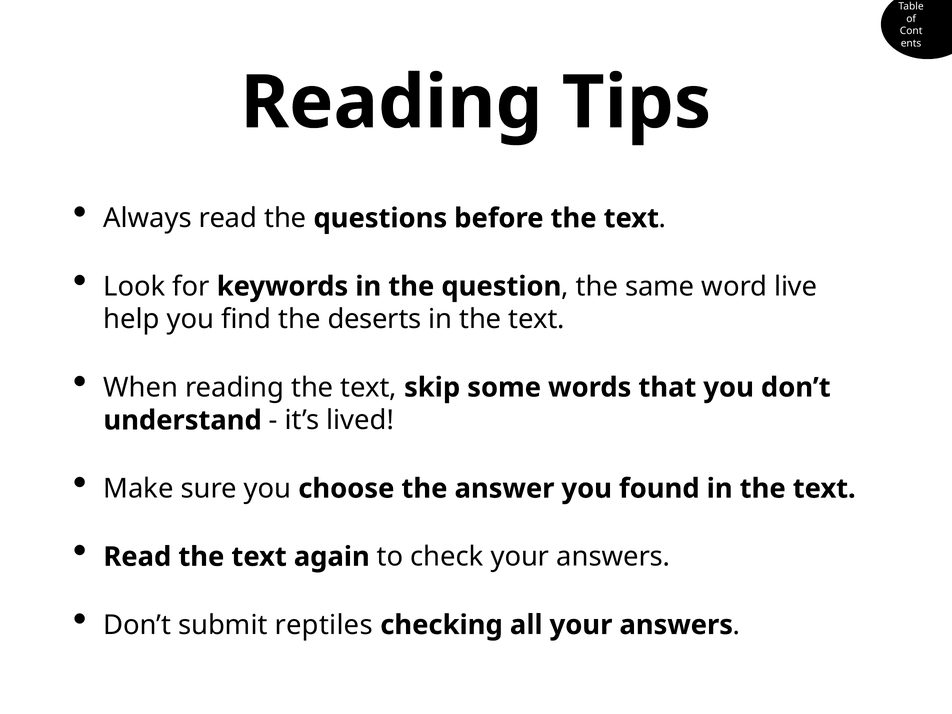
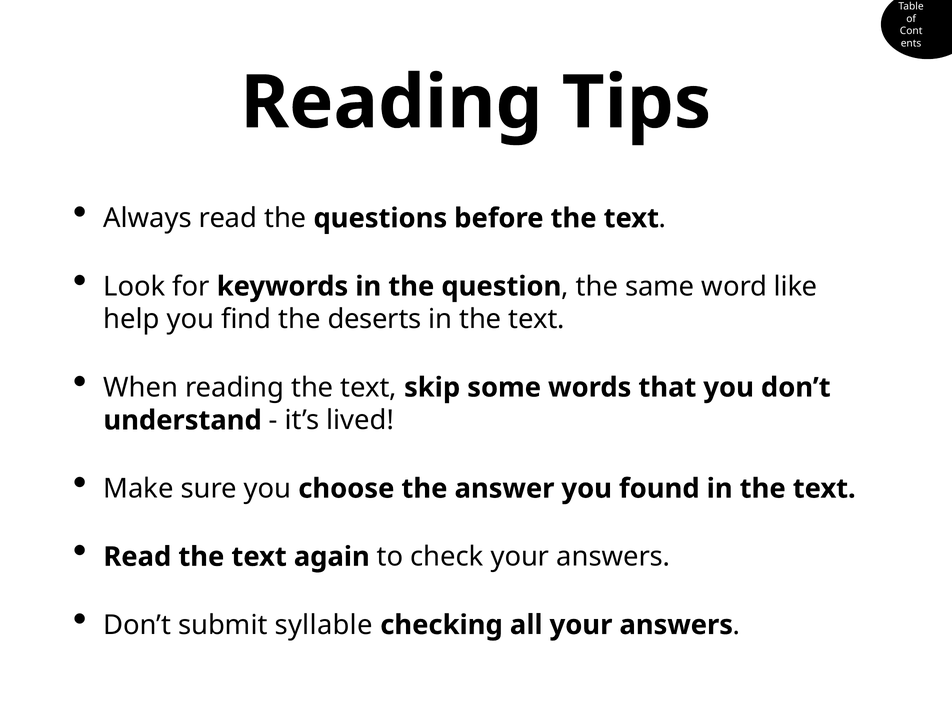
live: live -> like (796, 286)
reptiles: reptiles -> syllable (324, 625)
